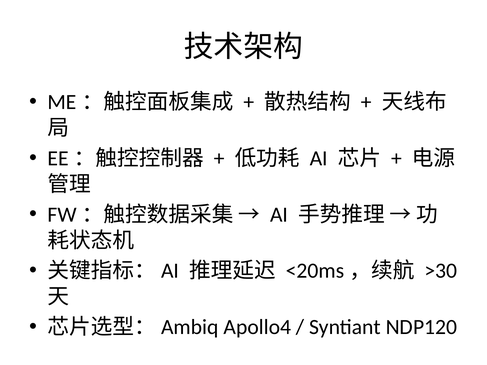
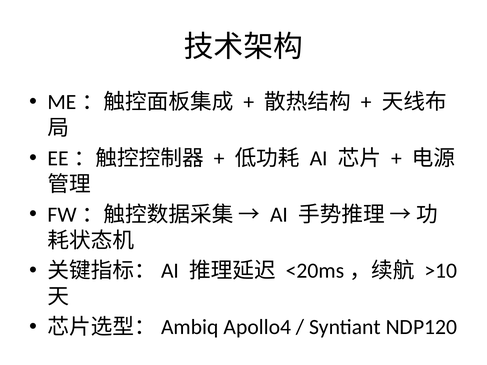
>30: >30 -> >10 (441, 271)
